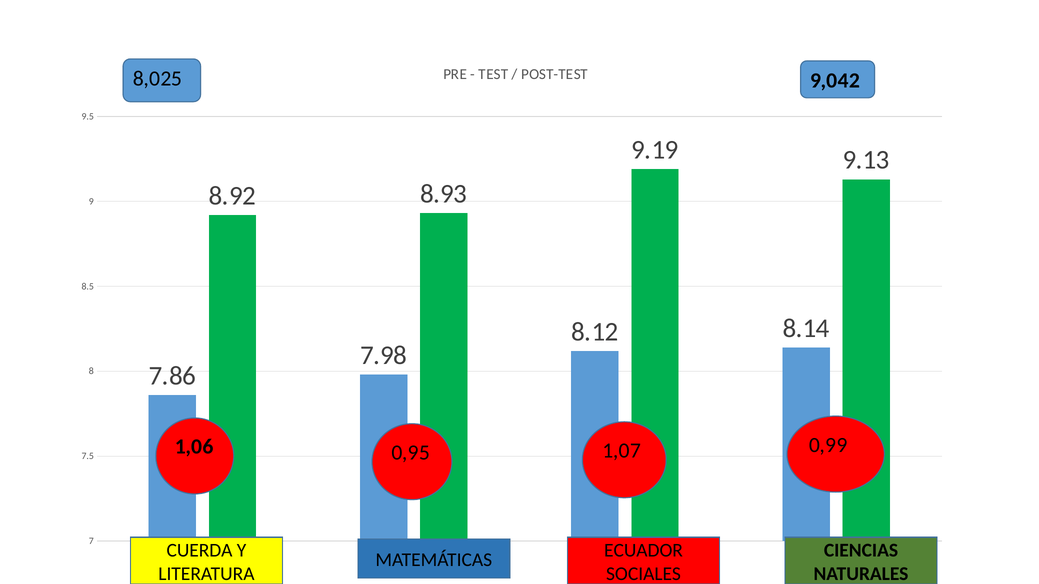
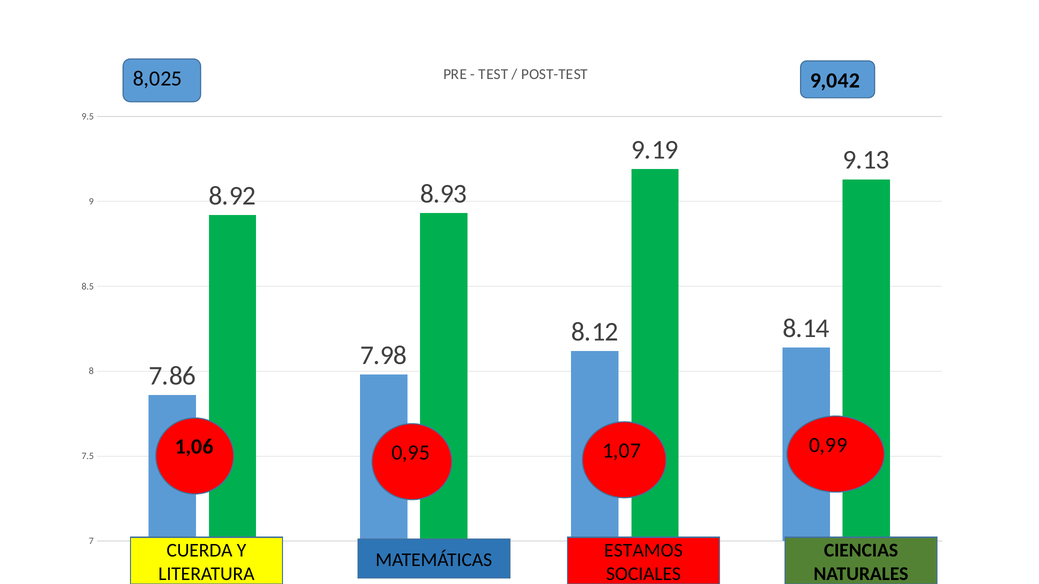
ECUADOR: ECUADOR -> ESTAMOS (643, 551)
